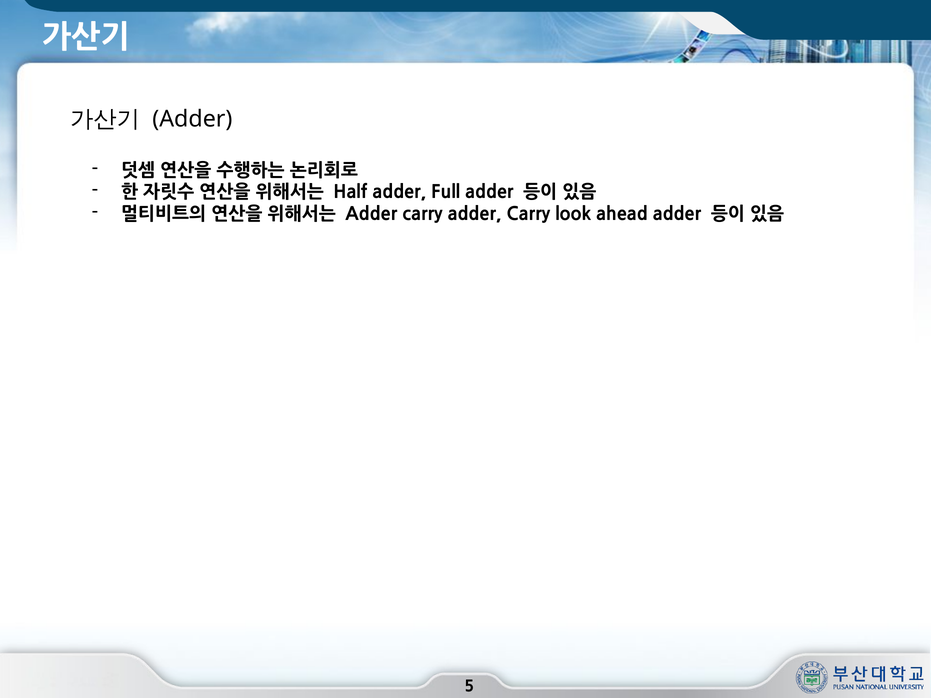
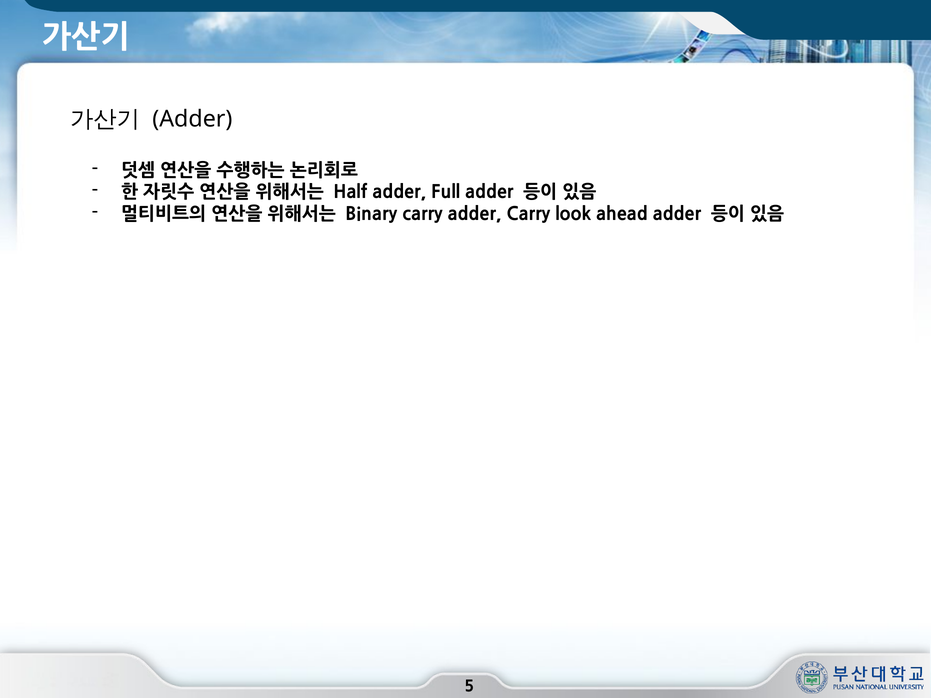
Adder: Adder -> Binary (371, 214)
